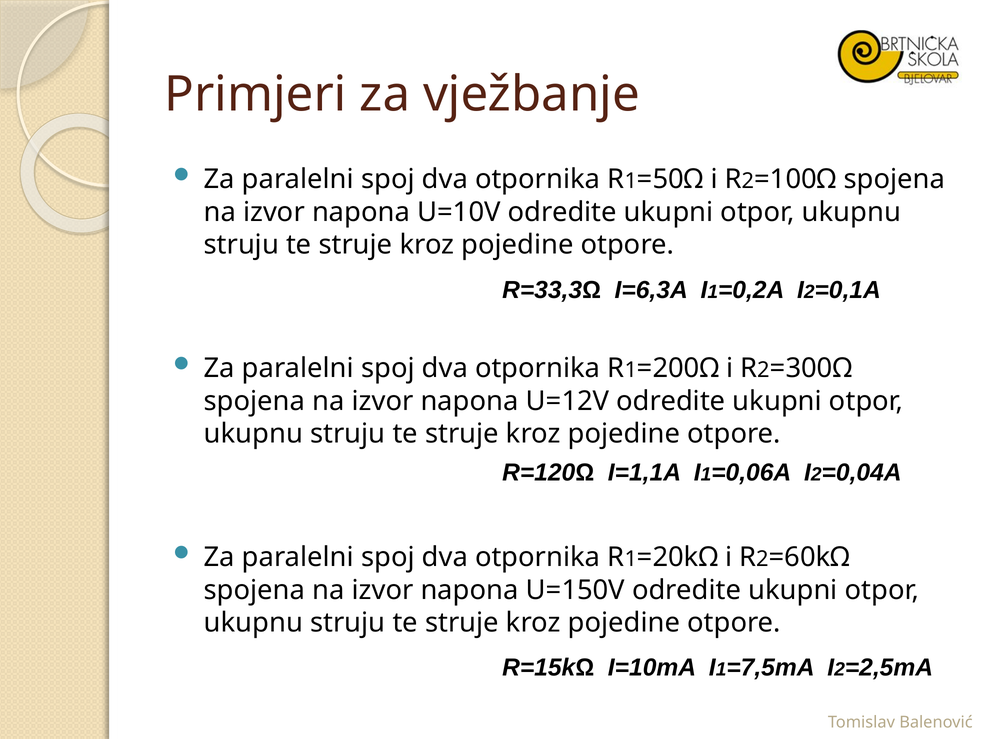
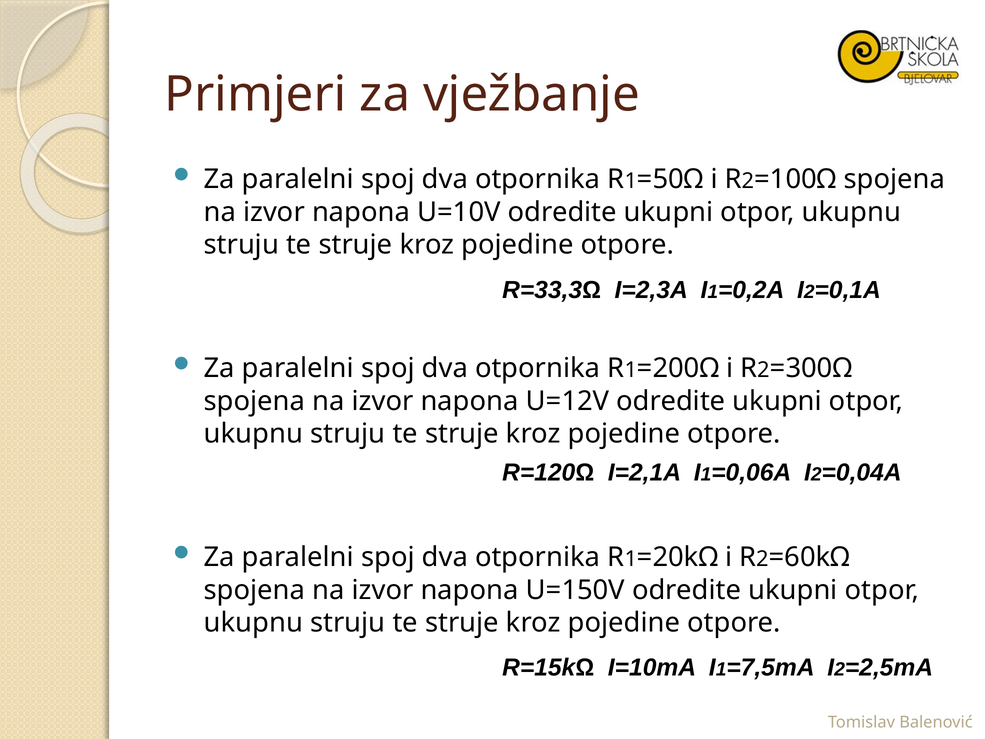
I=6,3A: I=6,3A -> I=2,3A (651, 290)
I=1,1A: I=1,1A -> I=2,1A (644, 472)
